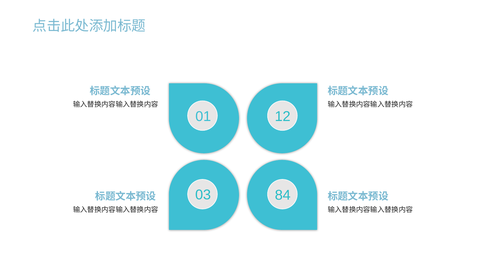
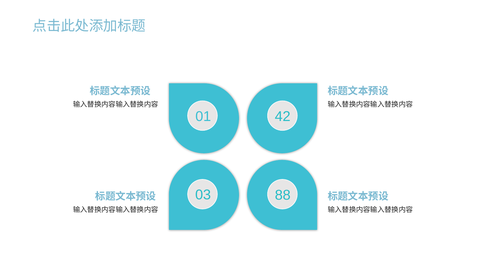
12: 12 -> 42 (283, 117)
84: 84 -> 88 (283, 195)
